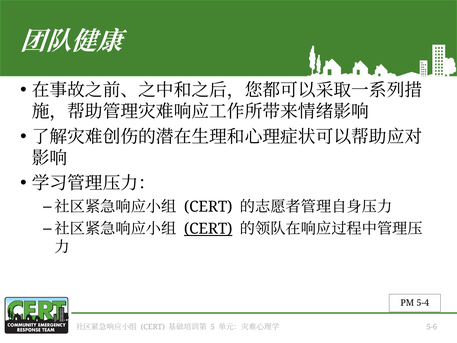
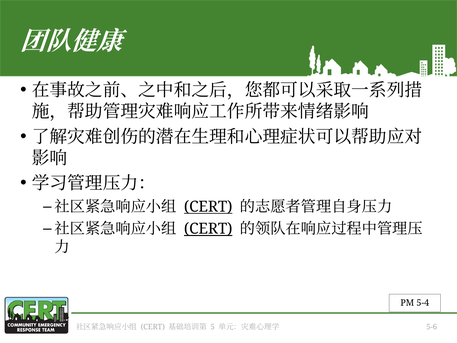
CERT underline: none -> present (208, 207)
